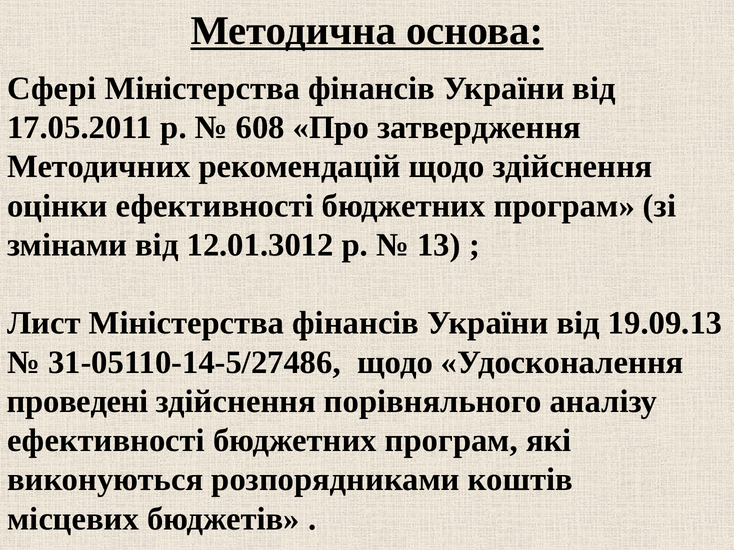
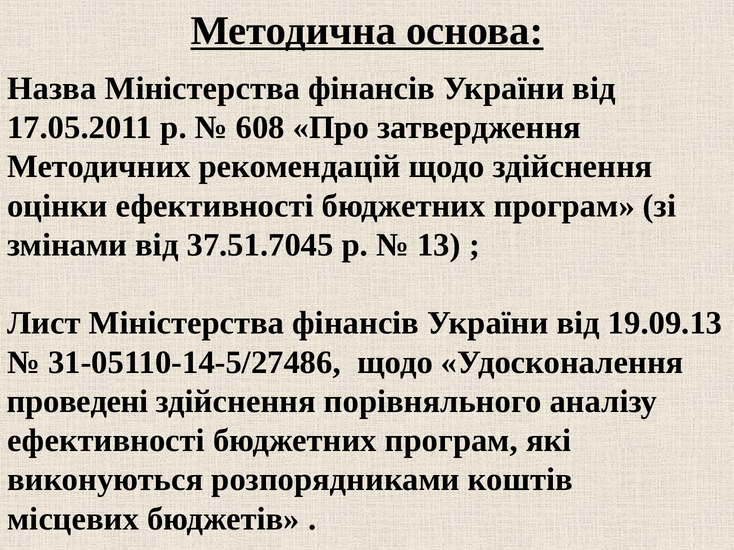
Сфері: Сфері -> Назва (52, 89)
12.01.3012: 12.01.3012 -> 37.51.7045 (260, 245)
